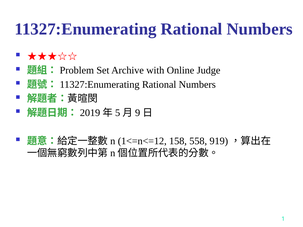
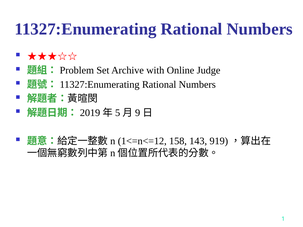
558: 558 -> 143 (198, 141)
